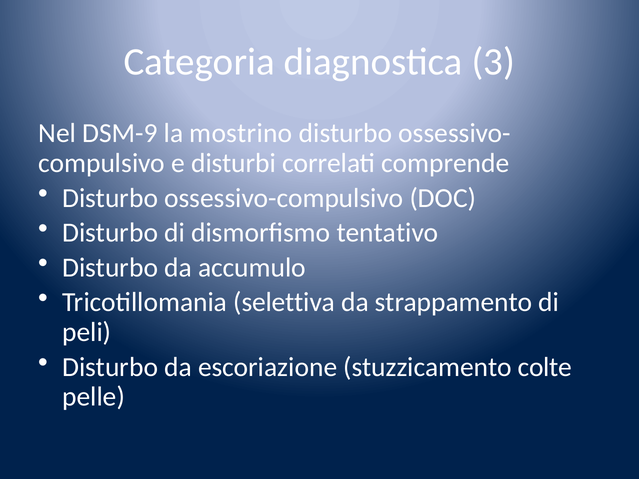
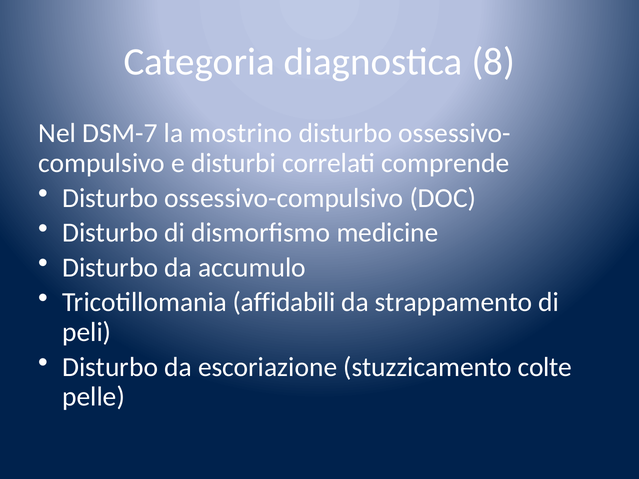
3: 3 -> 8 (493, 62)
DSM-9: DSM-9 -> DSM-7 (120, 133)
tentativo: tentativo -> medicine (388, 233)
selettiva: selettiva -> affidabili (284, 303)
